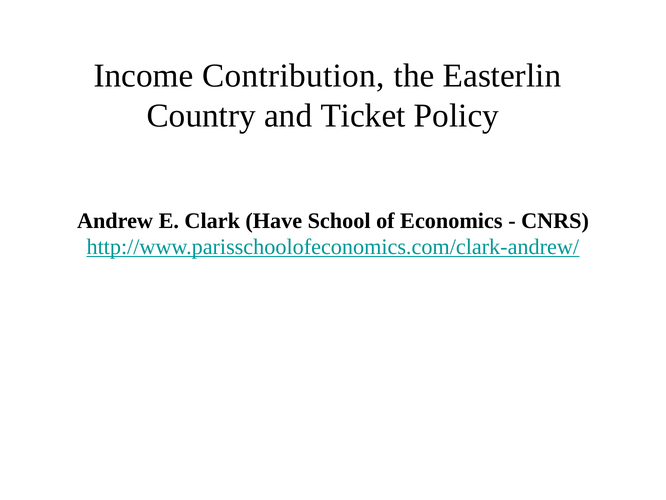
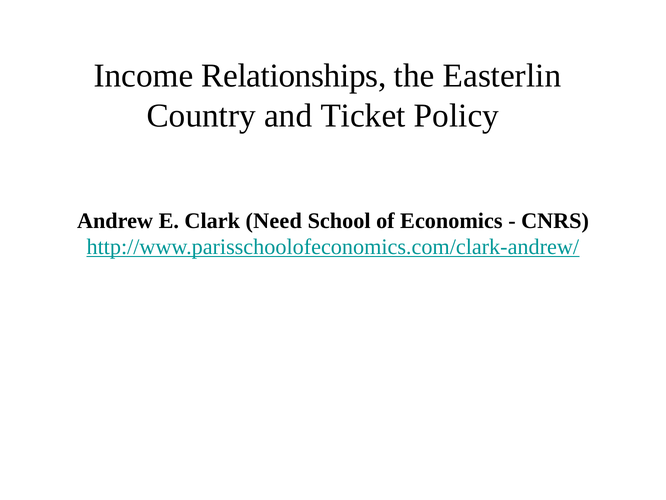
Contribution: Contribution -> Relationships (294, 76)
Have: Have -> Need (274, 221)
